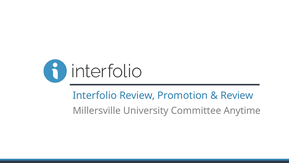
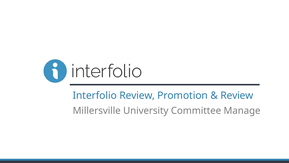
Anytime: Anytime -> Manage (242, 110)
